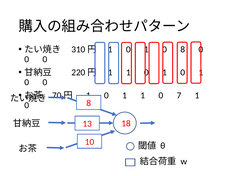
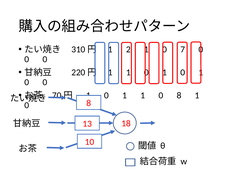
0: 0 -> 2 (128, 50)
8: 8 -> 7 (183, 50)
0 7: 7 -> 8 (179, 96)
